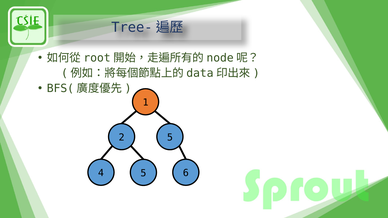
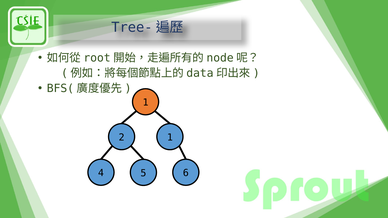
2 5: 5 -> 1 (170, 137)
